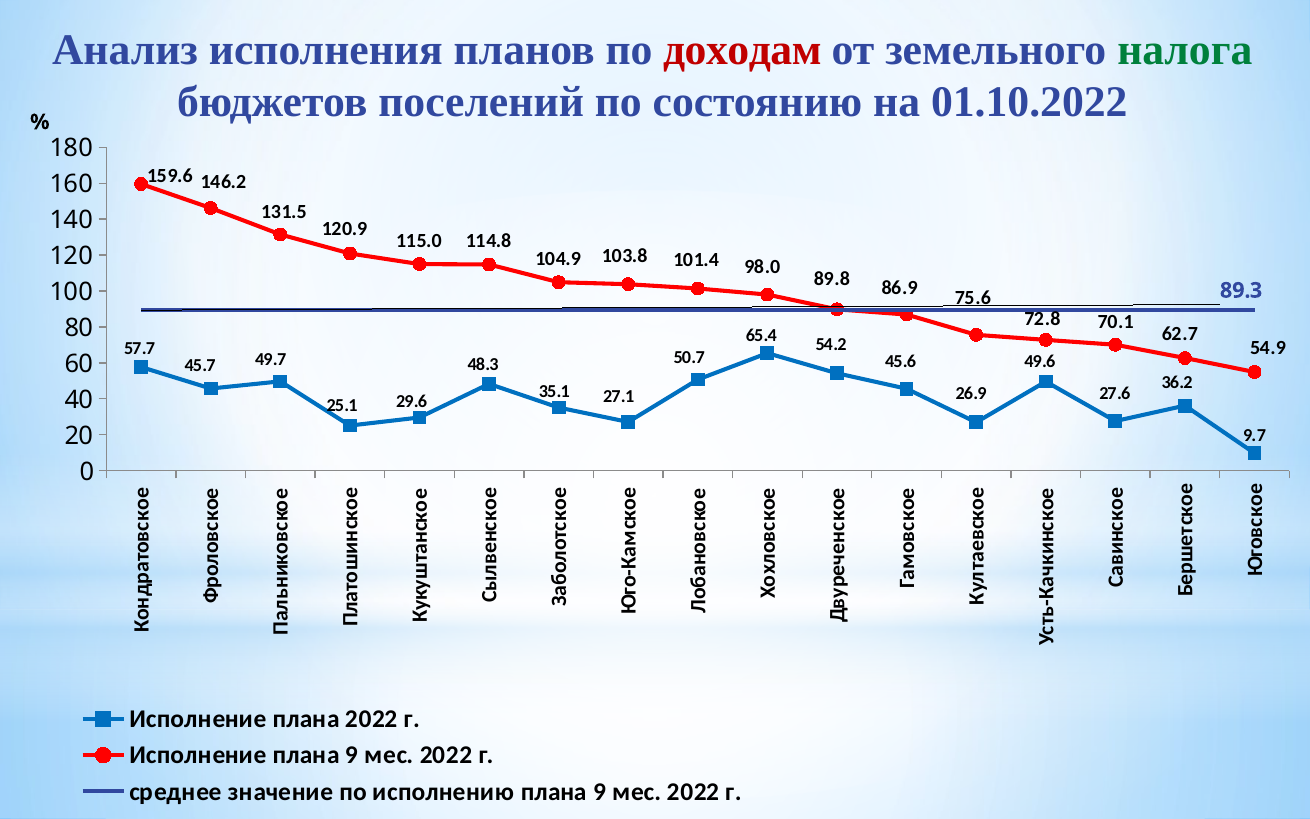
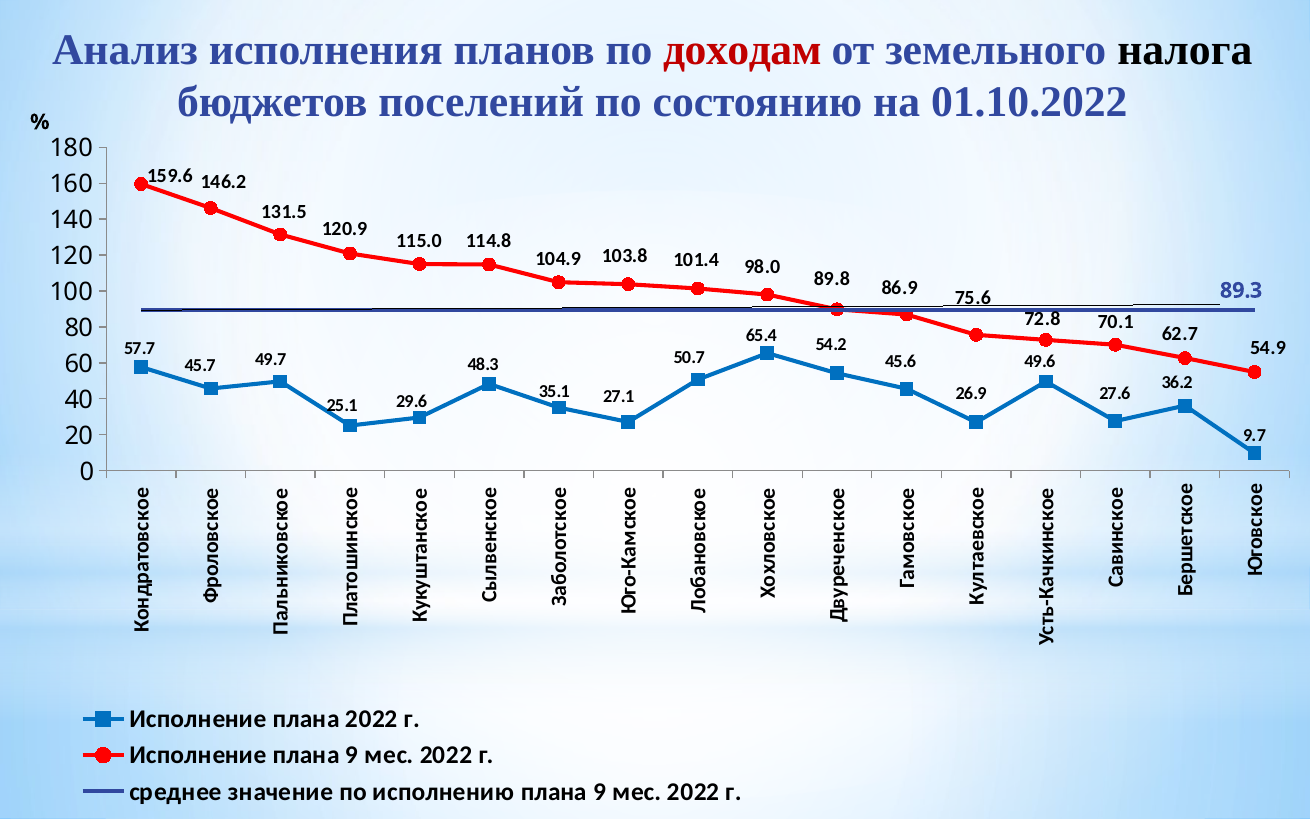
налога colour: green -> black (1185, 50)
